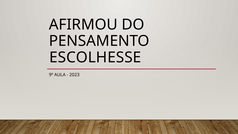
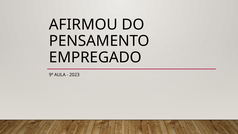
ESCOLHESSE: ESCOLHESSE -> EMPREGADO (95, 57)
